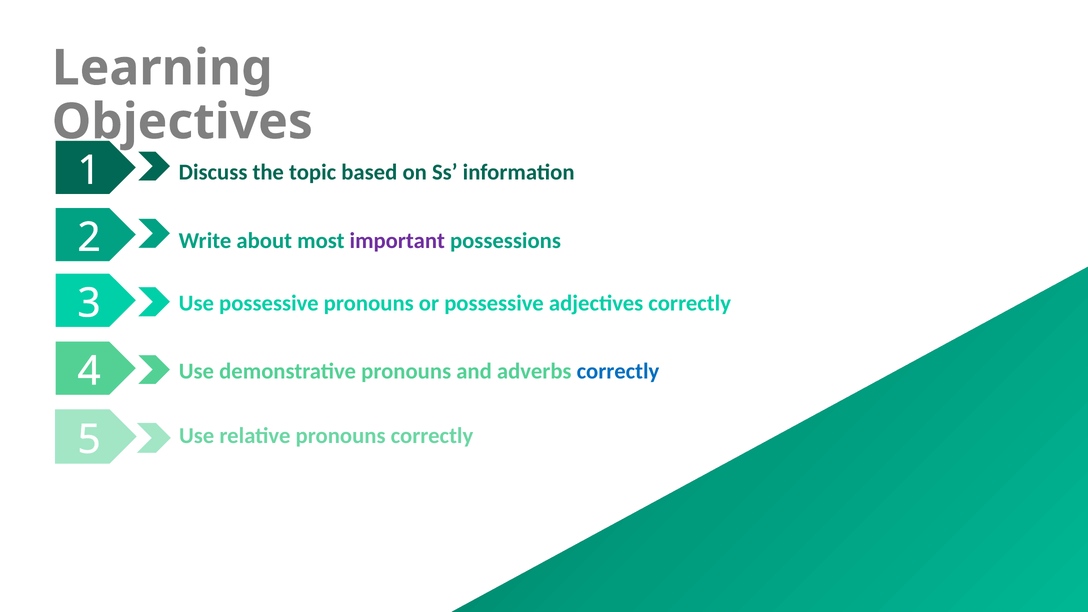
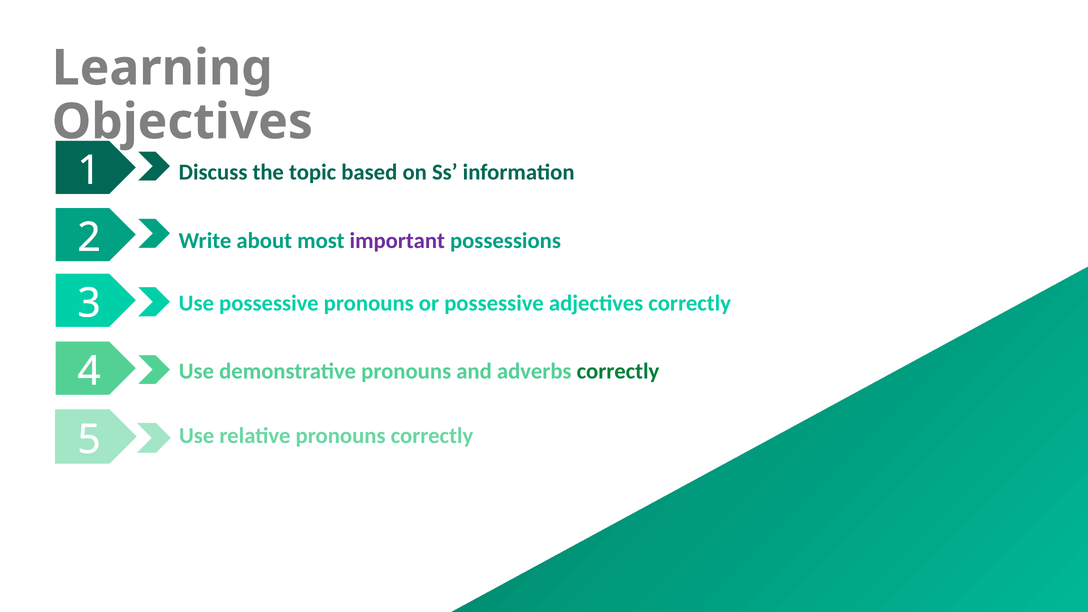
correctly colour: blue -> green (618, 371)
